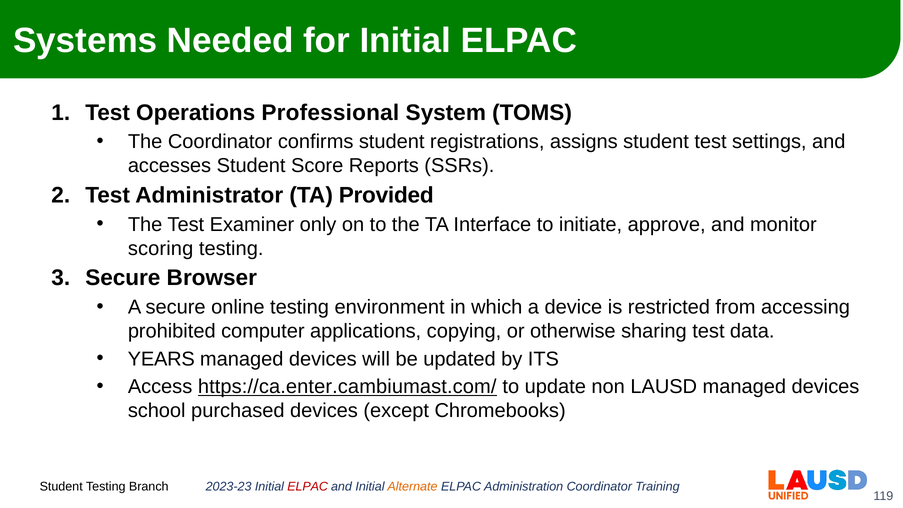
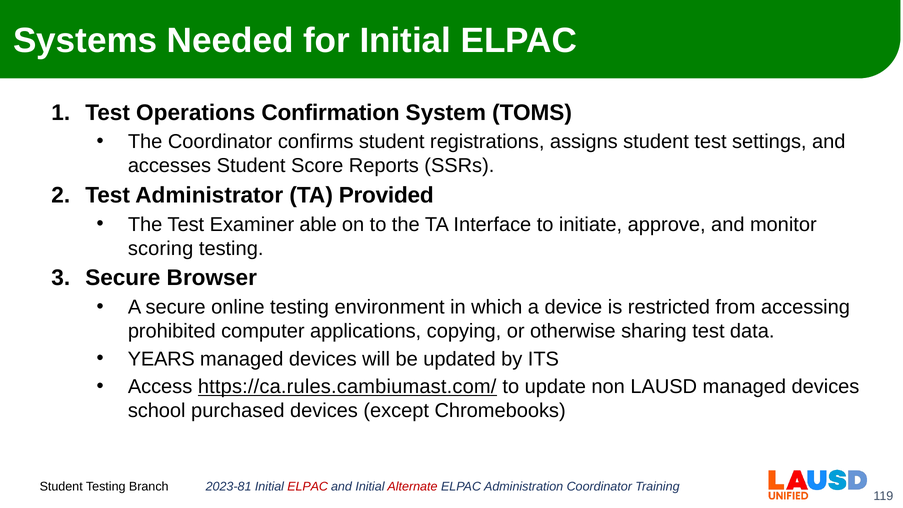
Professional: Professional -> Confirmation (331, 113)
only: only -> able (318, 224)
https://ca.enter.cambiumast.com/: https://ca.enter.cambiumast.com/ -> https://ca.rules.cambiumast.com/ (347, 387)
2023-23: 2023-23 -> 2023-81 (229, 487)
Alternate colour: orange -> red (413, 487)
